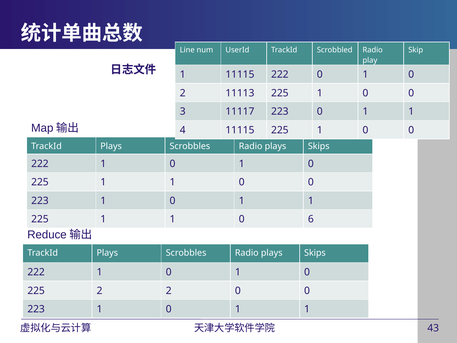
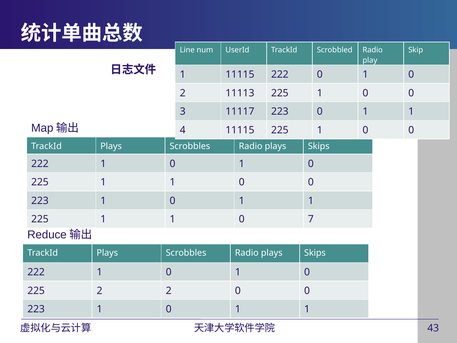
6: 6 -> 7 (311, 219)
